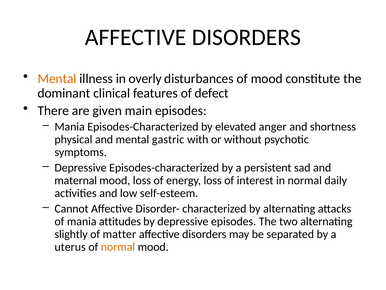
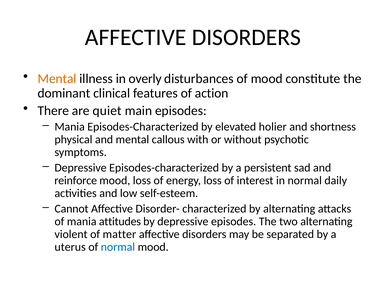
defect: defect -> action (212, 93)
given: given -> quiet (107, 110)
anger: anger -> holier (273, 127)
gastric: gastric -> callous (168, 139)
maternal: maternal -> reinforce (76, 180)
slightly: slightly -> violent (71, 234)
normal colour: orange -> blue (118, 247)
